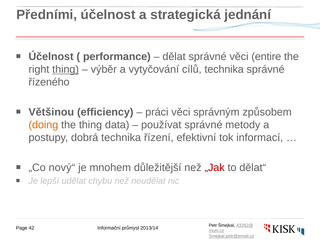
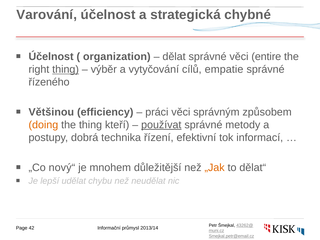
Předními: Předními -> Varování (47, 15)
jednání: jednání -> chybné (248, 15)
performance: performance -> organization (117, 57)
cílů technika: technika -> empatie (224, 69)
data: data -> kteří (117, 125)
používat underline: none -> present (161, 125)
„Jak colour: red -> orange (215, 168)
